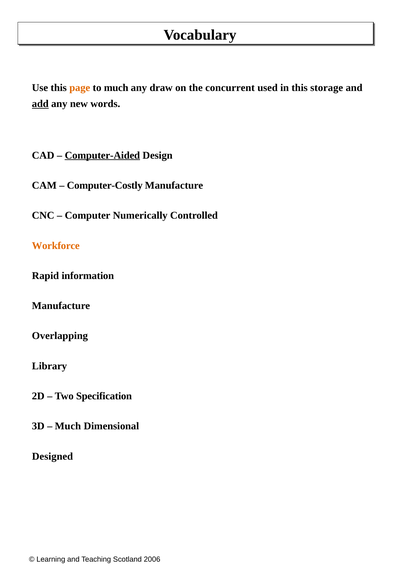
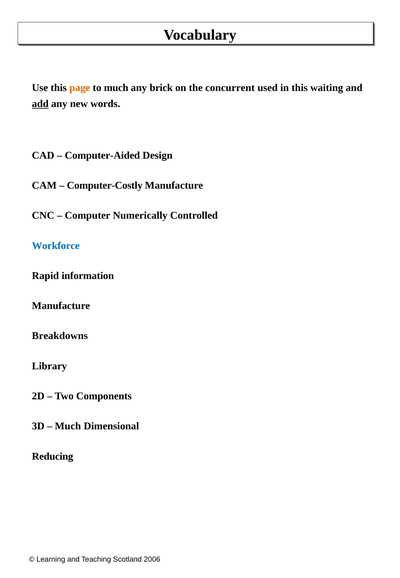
draw: draw -> brick (161, 88)
storage: storage -> waiting (327, 88)
Computer-Aided underline: present -> none (102, 155)
Workforce colour: orange -> blue (56, 246)
Overlapping: Overlapping -> Breakdowns (60, 336)
Specification: Specification -> Components (104, 396)
Designed: Designed -> Reducing (53, 456)
